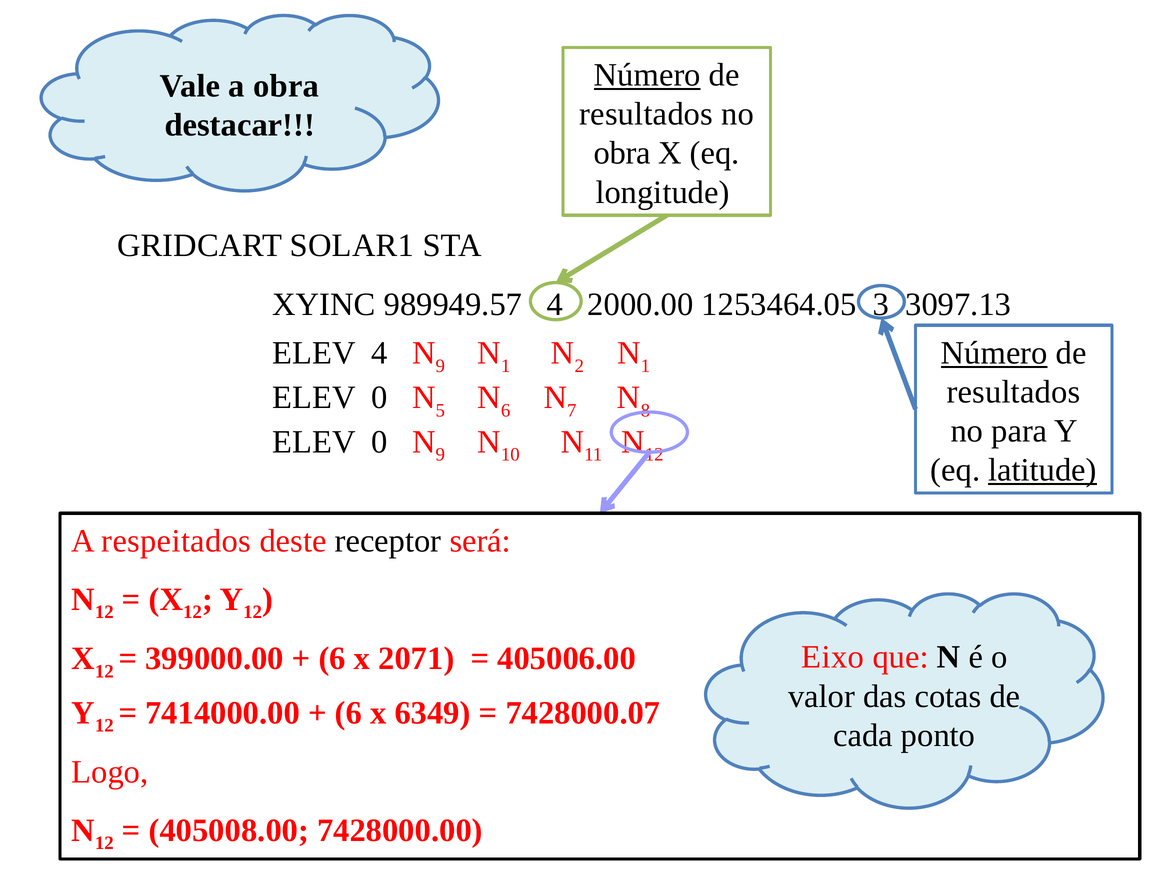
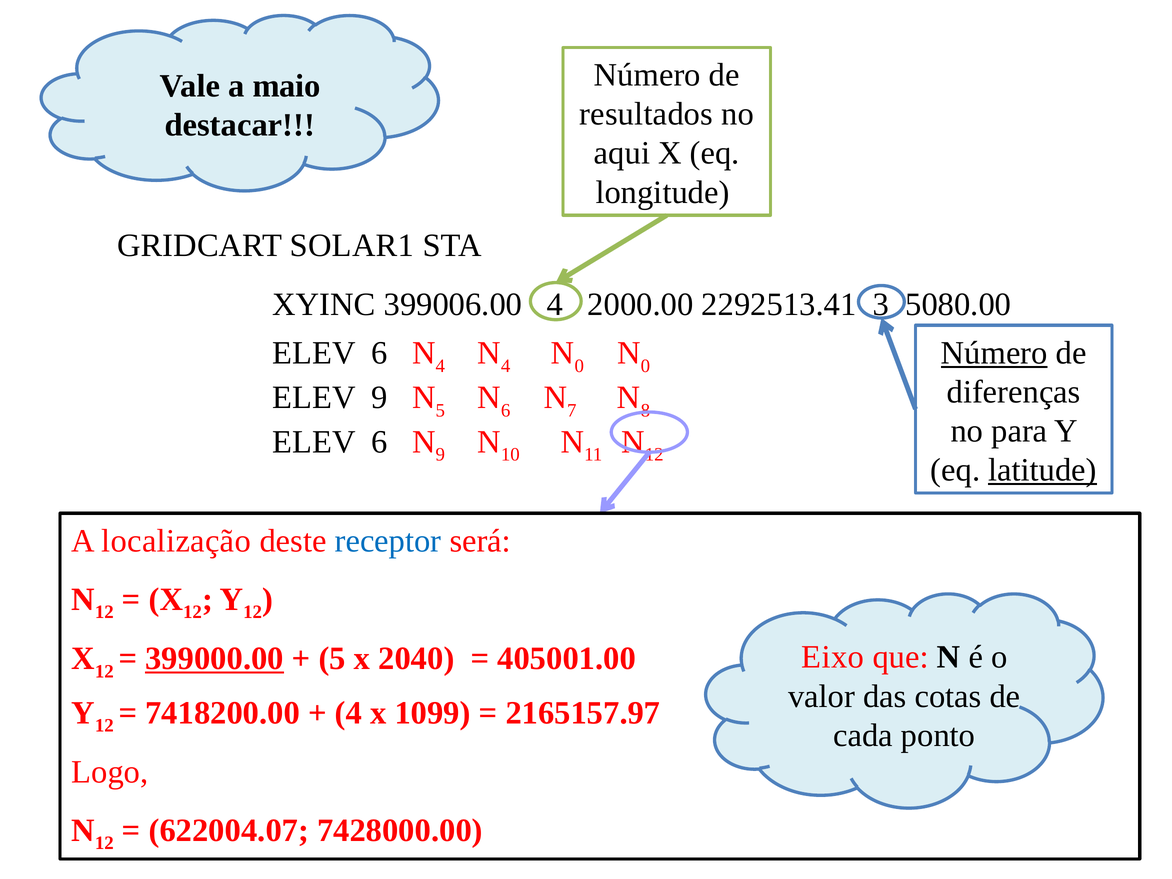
Número underline: present -> none (647, 75)
a obra: obra -> maio (286, 86)
obra: obra -> aqui (622, 153)
989949.57: 989949.57 -> 399006.00 (453, 304)
1253464.05: 1253464.05 -> 2292513.41 (779, 304)
3097.13: 3097.13 -> 5080.00 (958, 304)
4: 4 -> 6 (379, 353)
9: 9 -> 4 (440, 366)
1: 1 -> 4 (506, 366)
2: 2 -> 0 (579, 366)
1: 1 -> 0 (645, 366)
resultados: resultados -> diferenças (1014, 392)
0: 0 -> 9 (379, 398)
0: 0 -> 6 (379, 442)
respeitados: respeitados -> localização (176, 541)
receptor colour: black -> blue (388, 541)
399000.00 underline: none -> present (214, 659)
6: 6 -> 5 (332, 659)
2071: 2071 -> 2040 (416, 659)
405006.00: 405006.00 -> 405001.00 (567, 659)
7414000.00: 7414000.00 -> 7418200.00 (223, 713)
6: 6 -> 4 (348, 713)
6349: 6349 -> 1099 (433, 713)
7428000.07: 7428000.07 -> 2165157.97 (583, 713)
405008.00: 405008.00 -> 622004.07 (229, 831)
